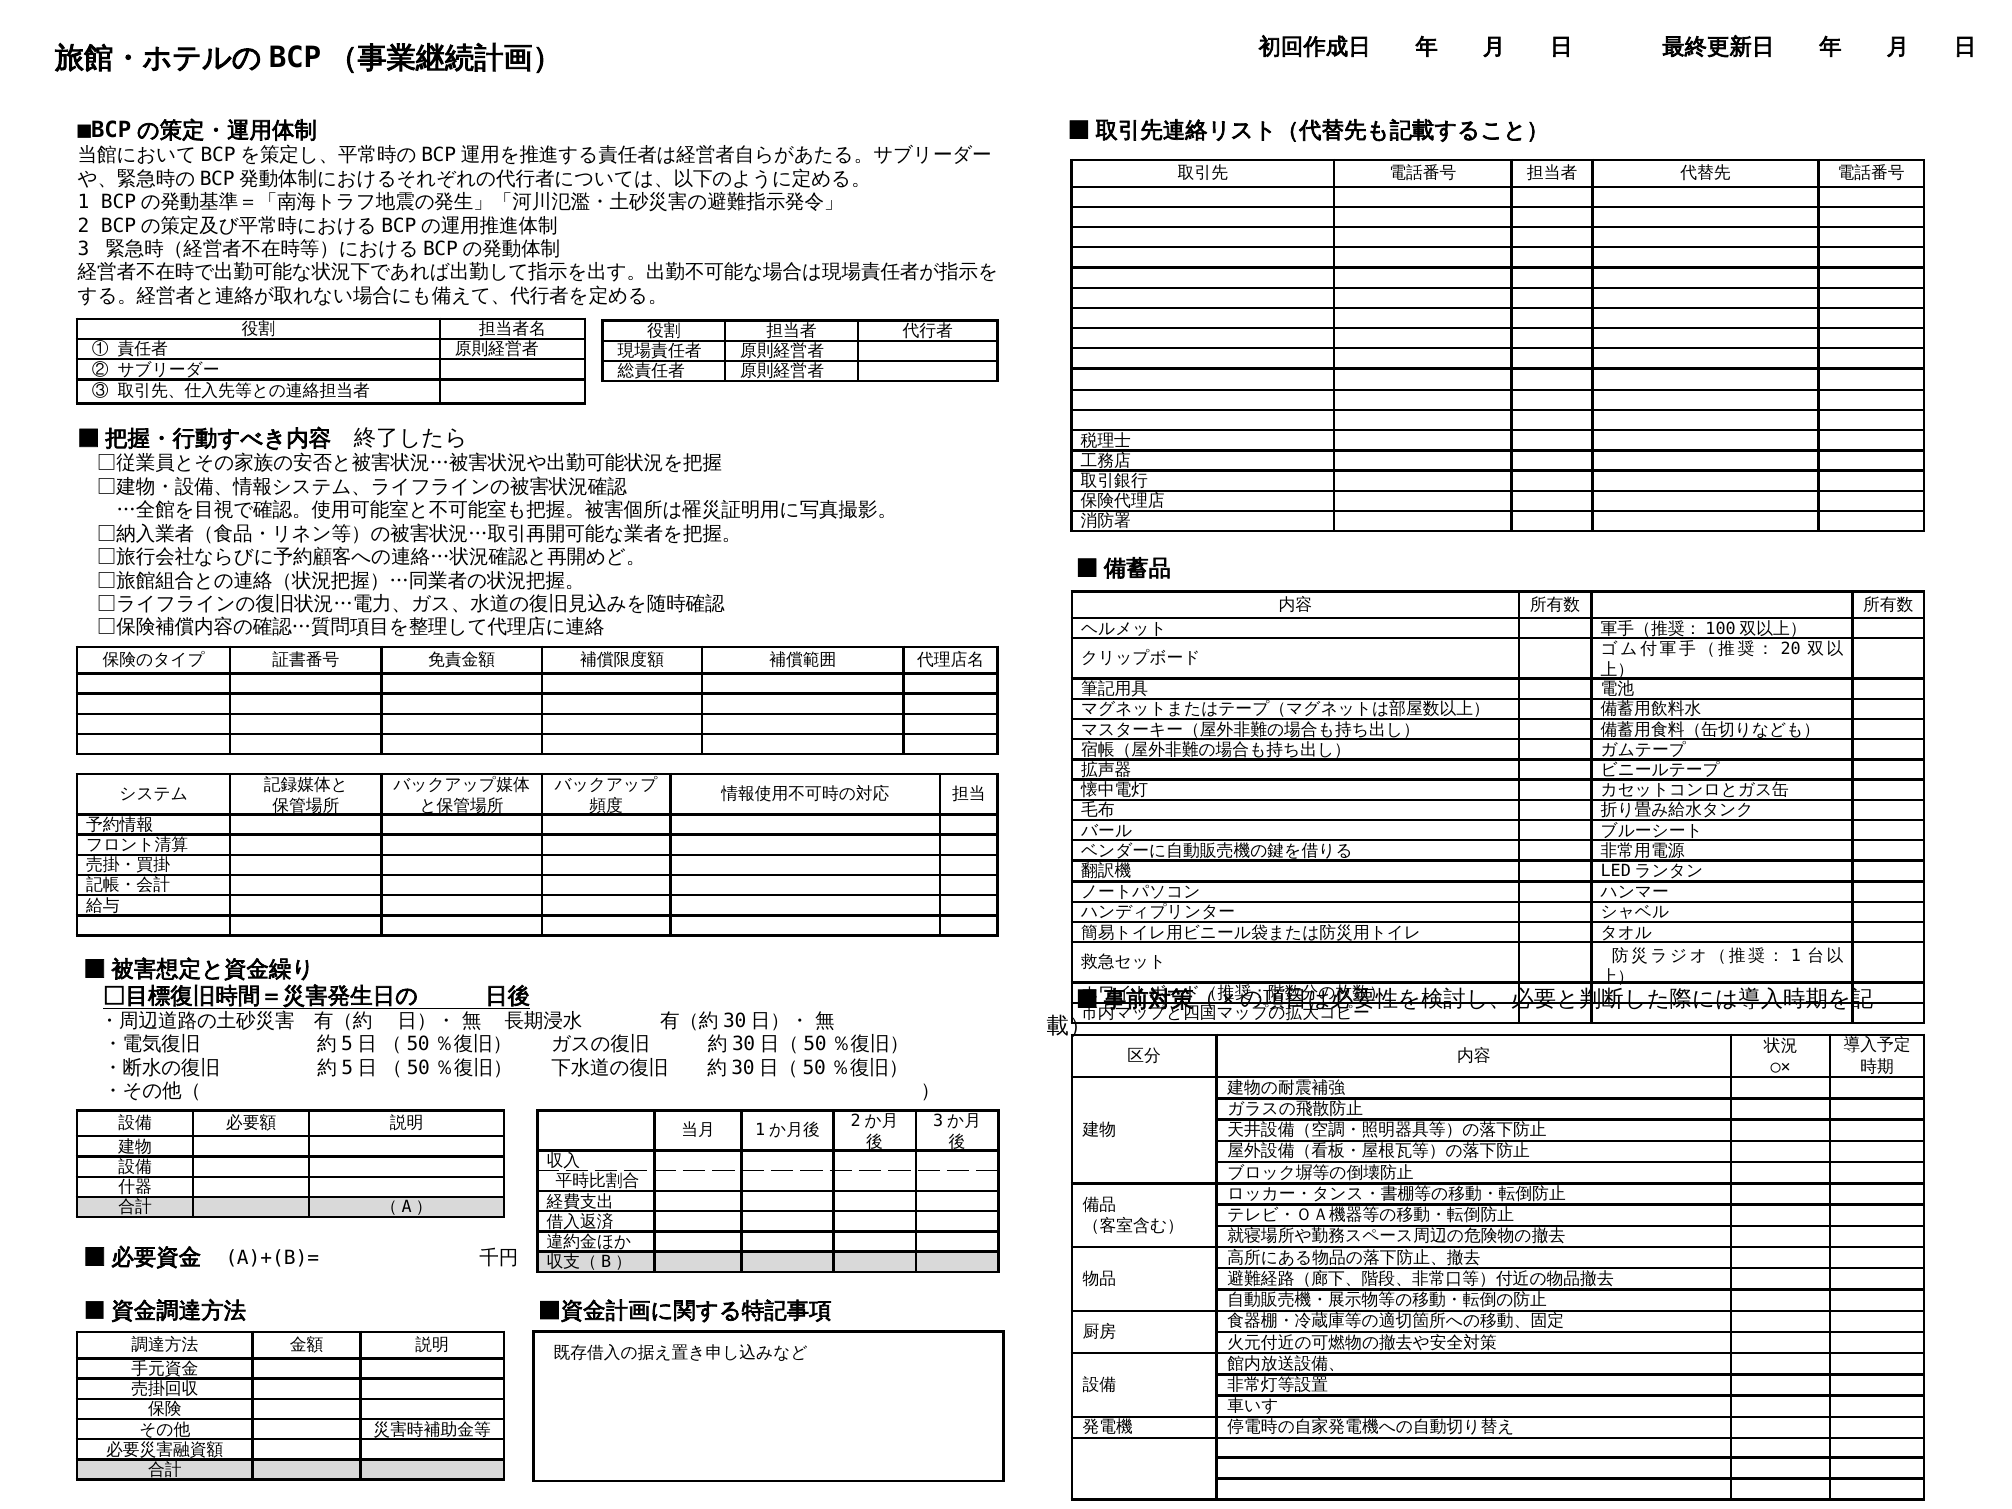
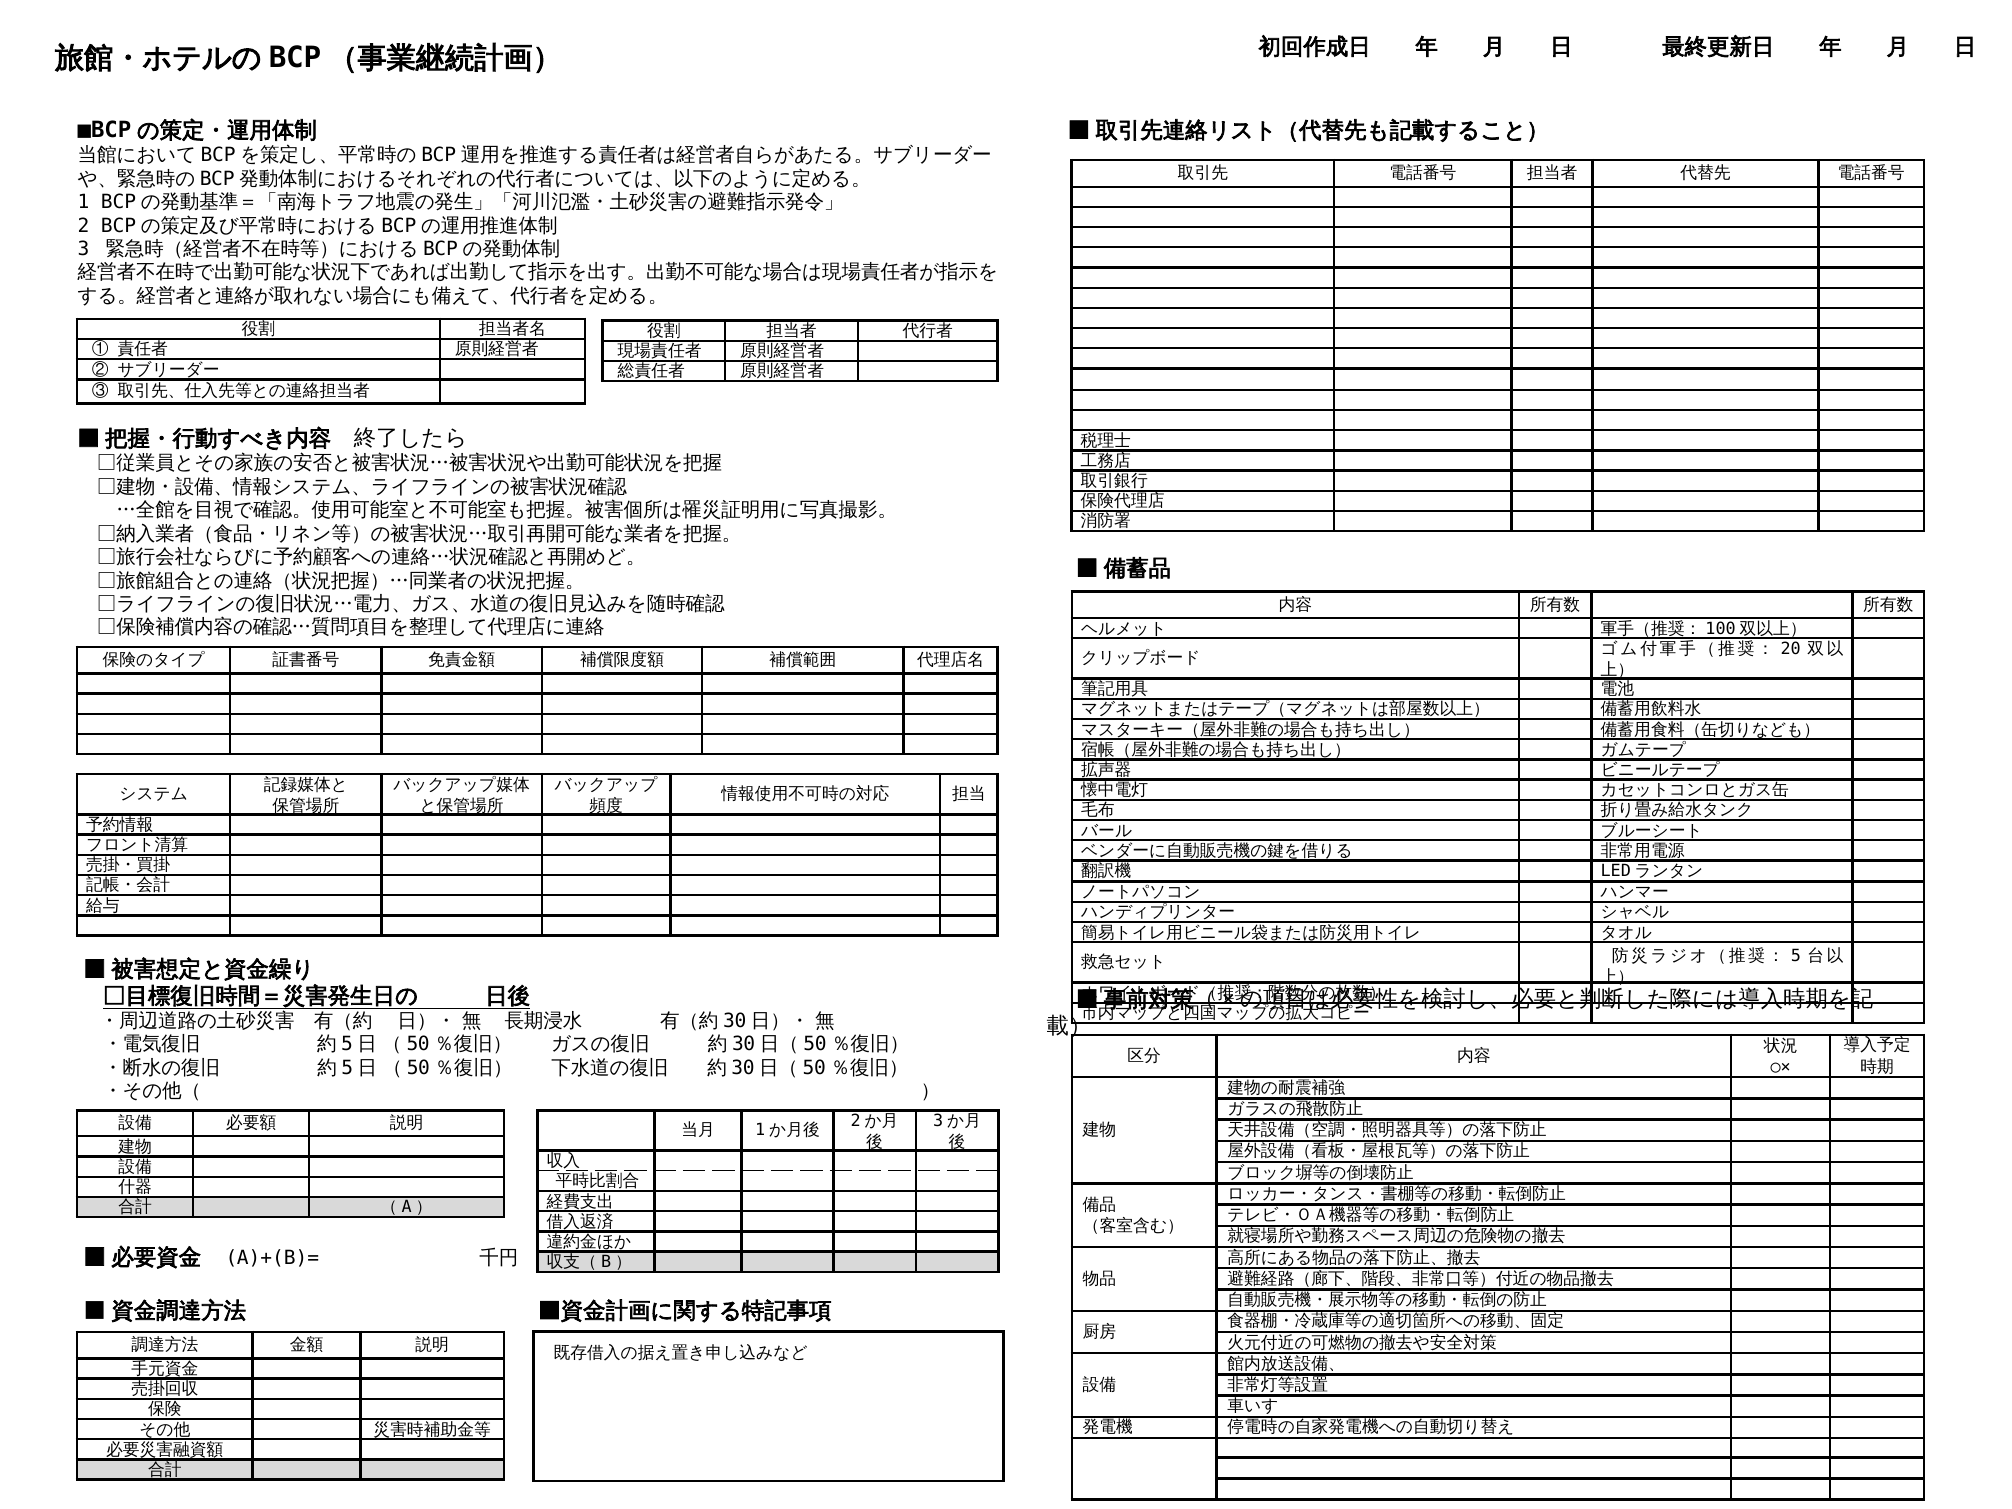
1: 1 -> 5 (1796, 956)
